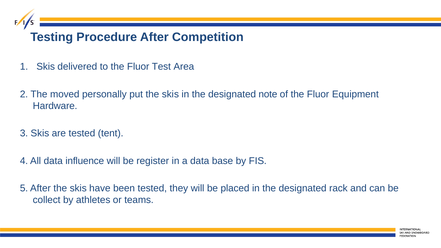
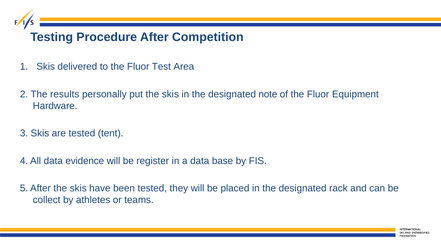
moved: moved -> results (65, 94)
influence: influence -> evidence (85, 161)
